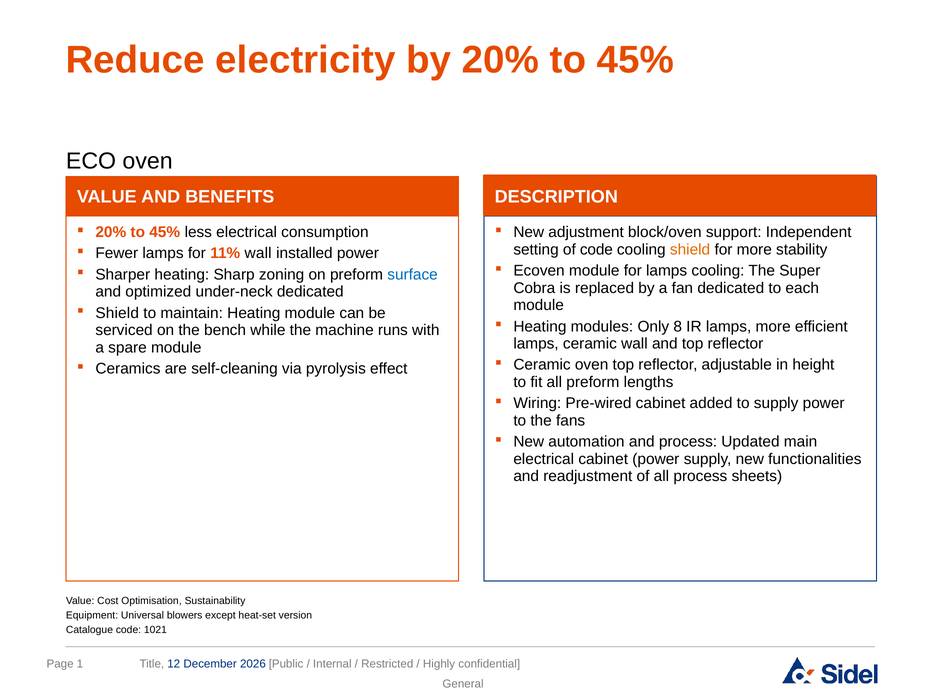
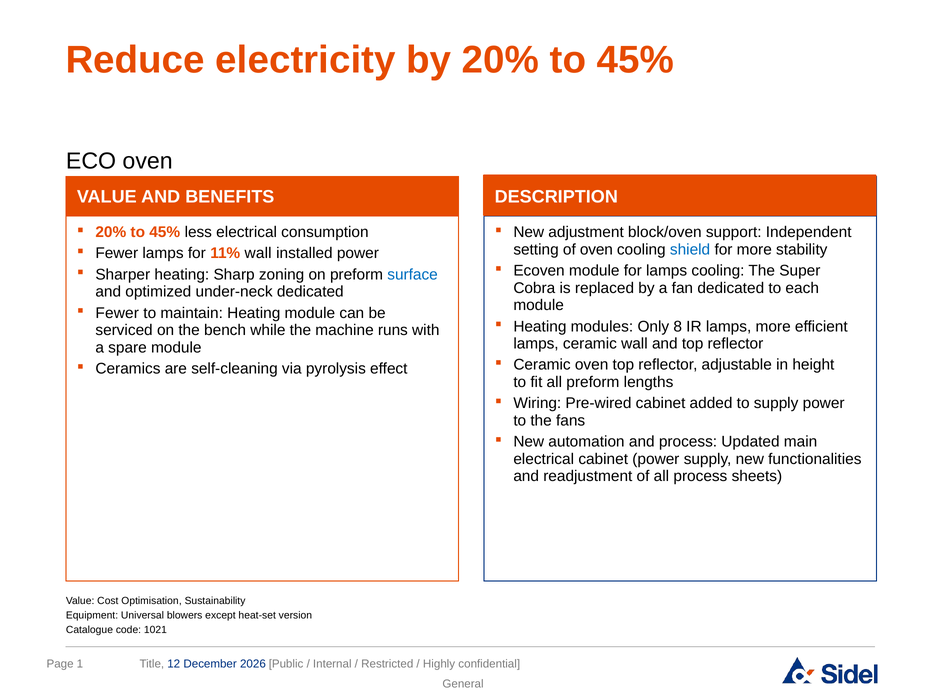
of code: code -> oven (596, 249)
shield colour: orange -> blue (690, 249)
Shield: Shield -> Fewer (117, 313)
